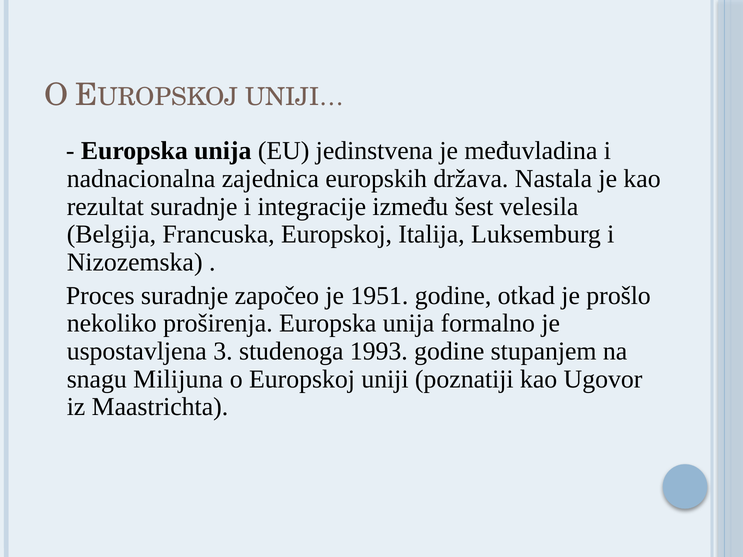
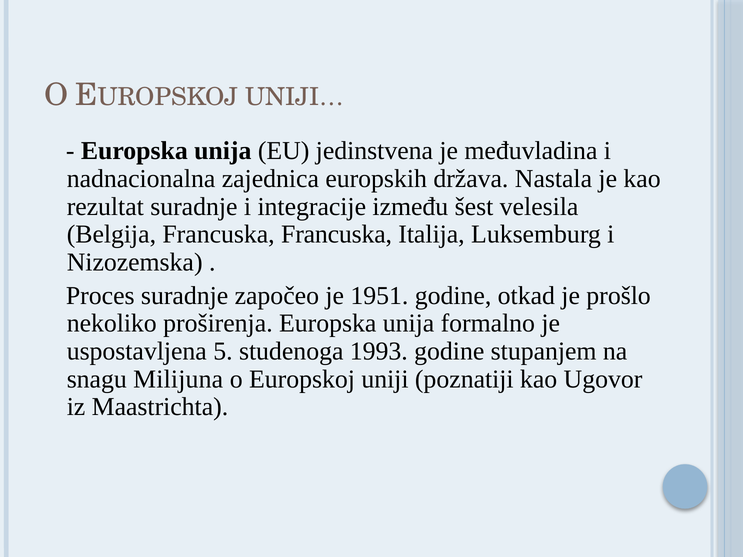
Francuska Europskoj: Europskoj -> Francuska (337, 235)
3: 3 -> 5 (223, 351)
